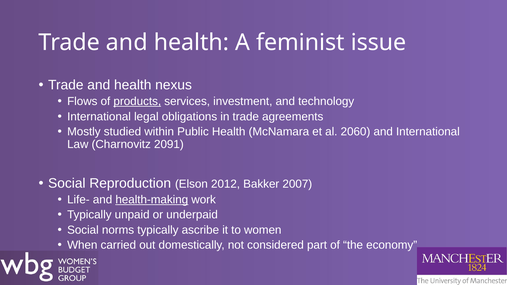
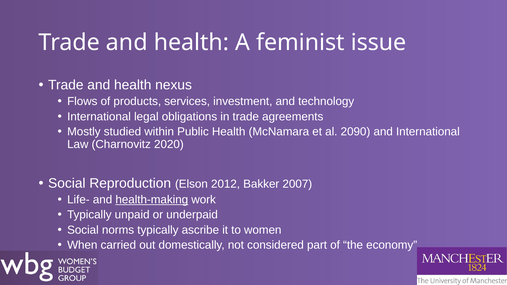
products underline: present -> none (137, 101)
2060: 2060 -> 2090 (355, 132)
2091: 2091 -> 2020 (169, 144)
